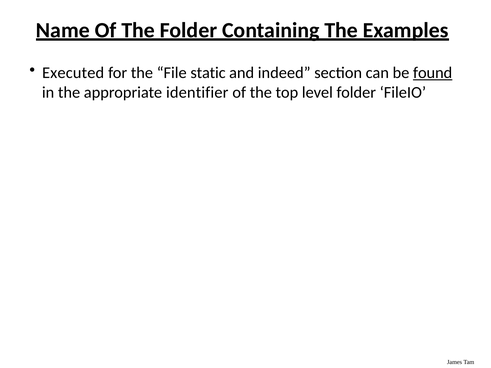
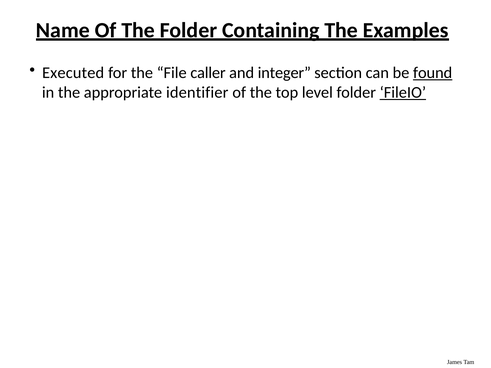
static: static -> caller (208, 73)
indeed: indeed -> integer (284, 73)
FileIO underline: none -> present (403, 93)
